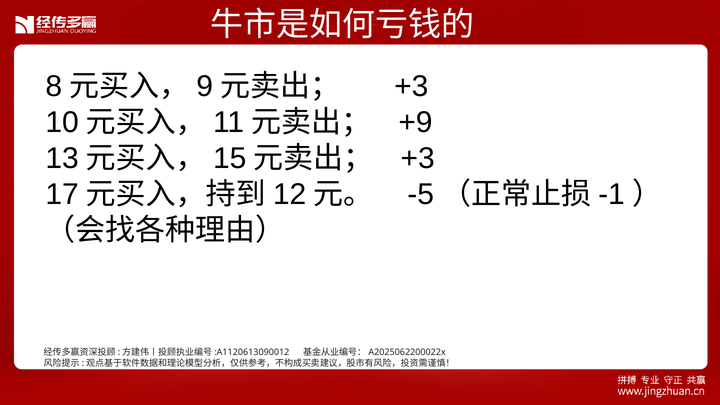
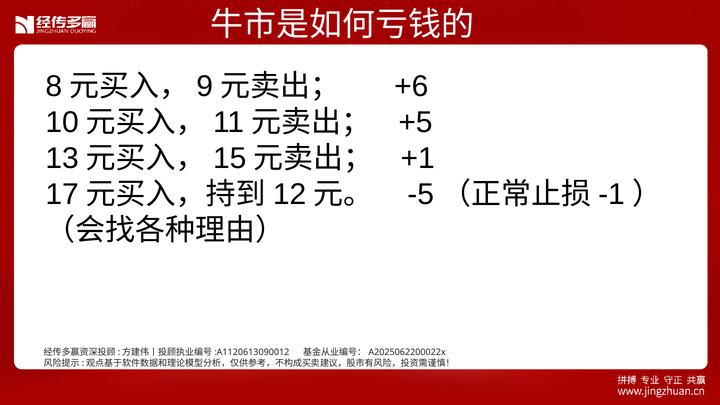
+3: +3 -> +6 (411, 87)
+9: +9 -> +5 (415, 123)
+3: +3 -> +1 (418, 159)
